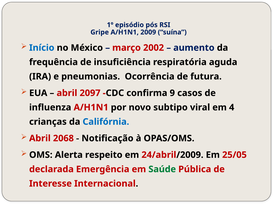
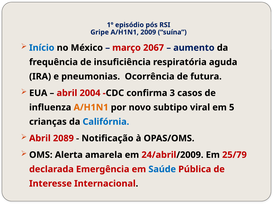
2002: 2002 -> 2067 (154, 48)
2097: 2097 -> 2004 (90, 93)
9: 9 -> 3 (172, 93)
A/H1N1 colour: red -> orange (91, 108)
4: 4 -> 5 (232, 108)
2068: 2068 -> 2089 (63, 139)
respeito: respeito -> amarela (104, 155)
25/05: 25/05 -> 25/79 (234, 155)
Saúde colour: green -> blue (162, 170)
